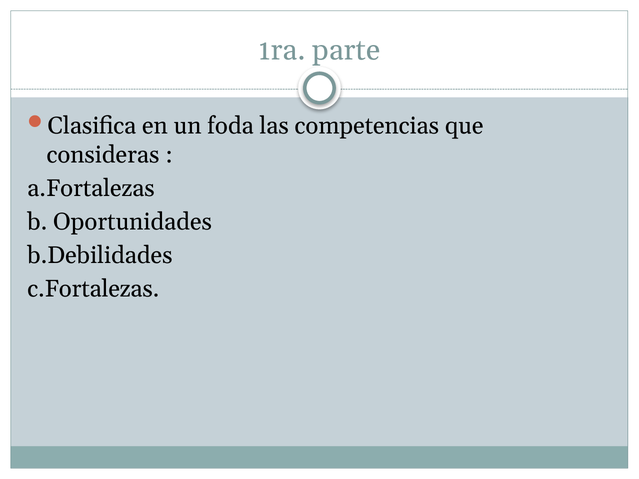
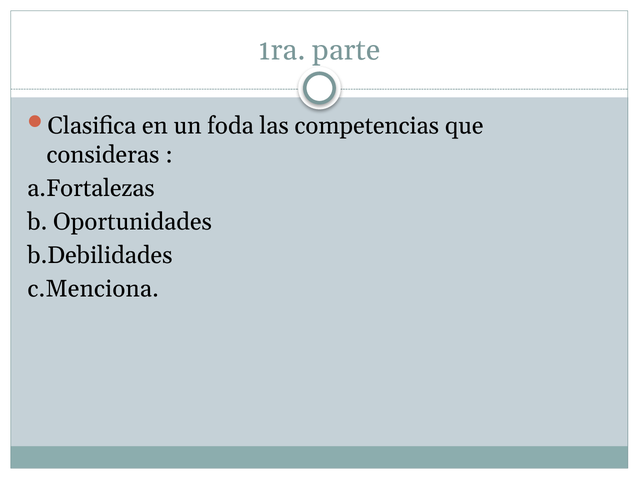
c.Fortalezas: c.Fortalezas -> c.Menciona (93, 289)
